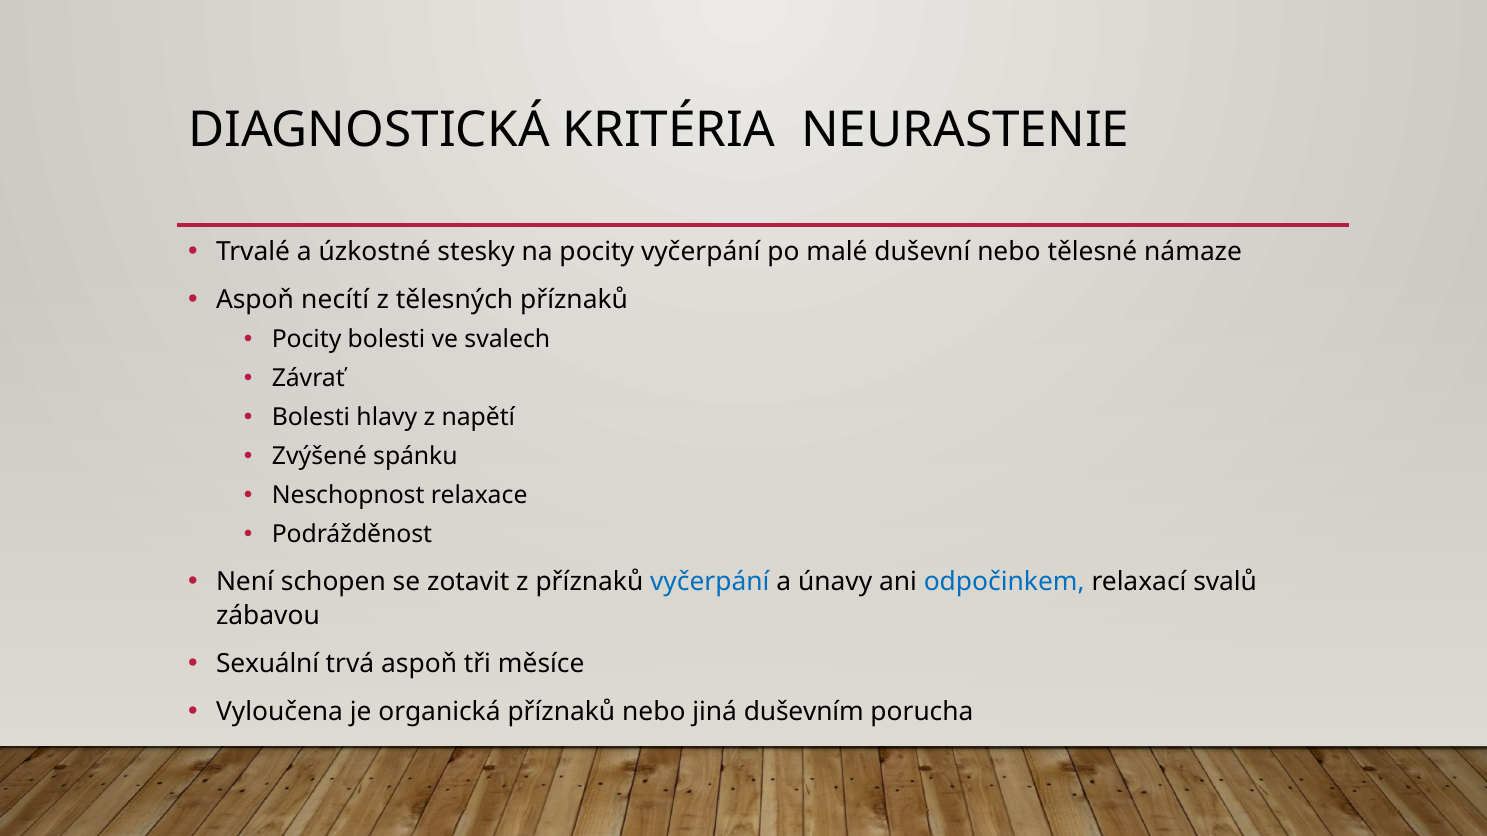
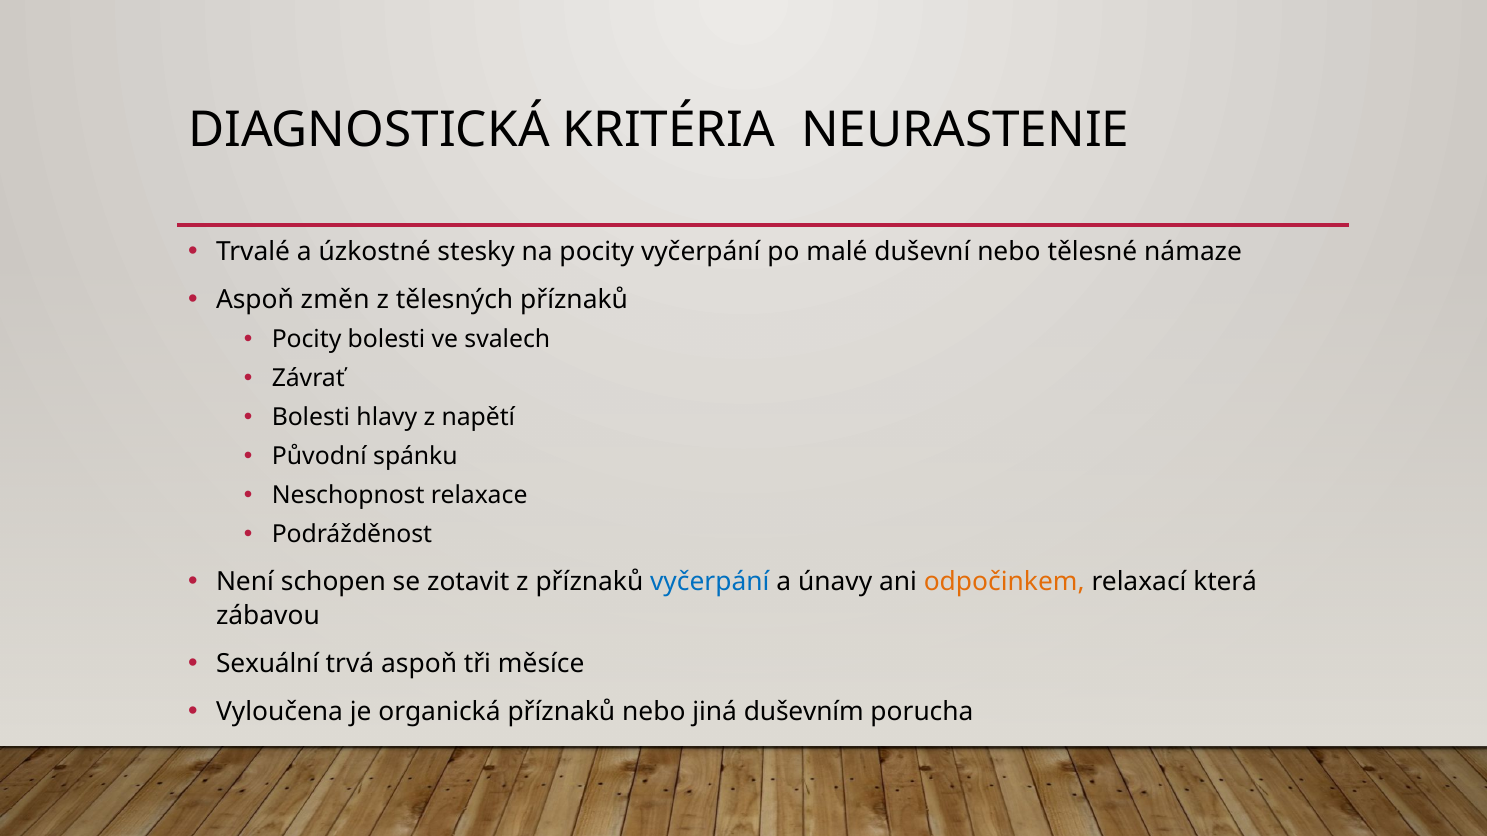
necítí: necítí -> změn (335, 300)
Zvýšené: Zvýšené -> Původní (319, 457)
odpočinkem colour: blue -> orange (1004, 582)
svalů: svalů -> která (1225, 582)
